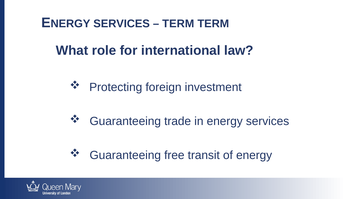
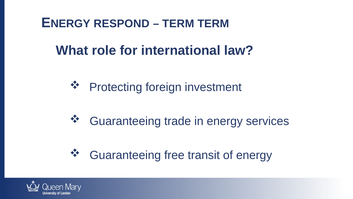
SERVICES: SERVICES -> RESPOND (122, 24)
